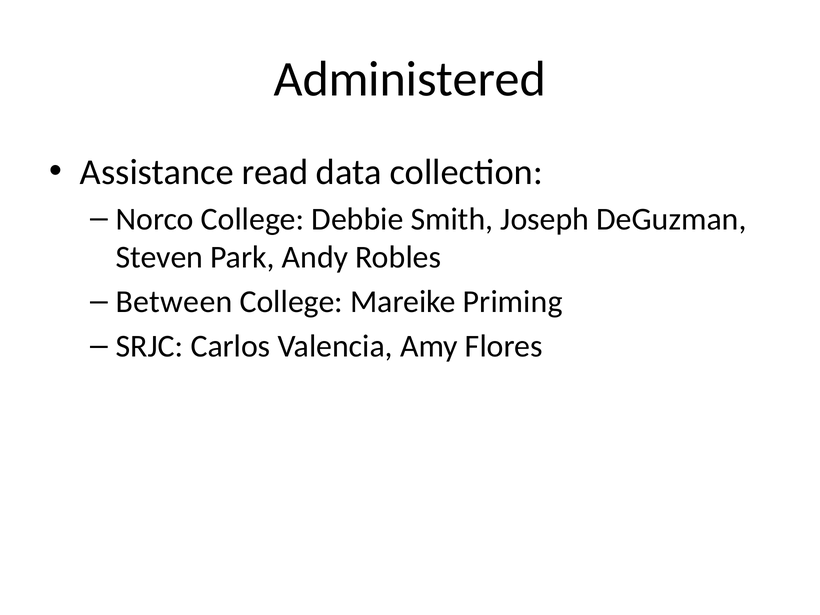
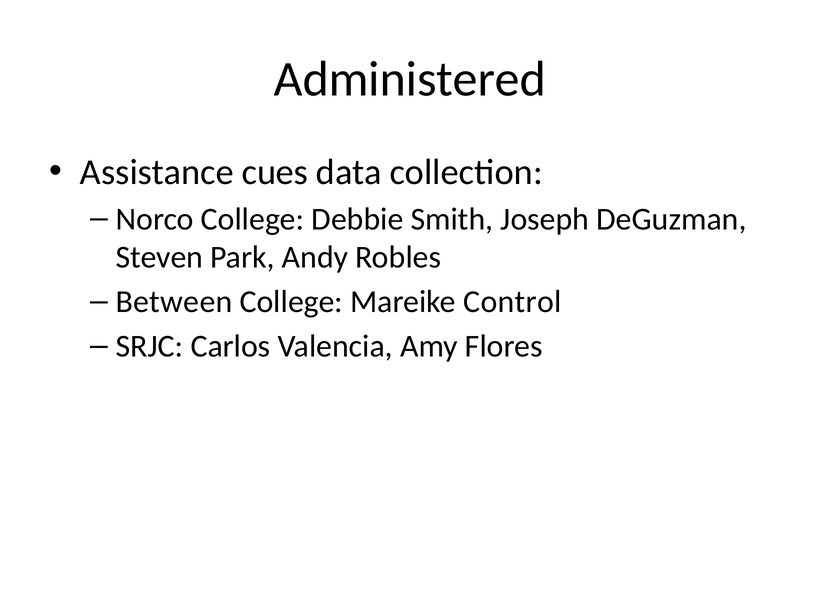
read: read -> cues (275, 172)
Priming: Priming -> Control (513, 302)
